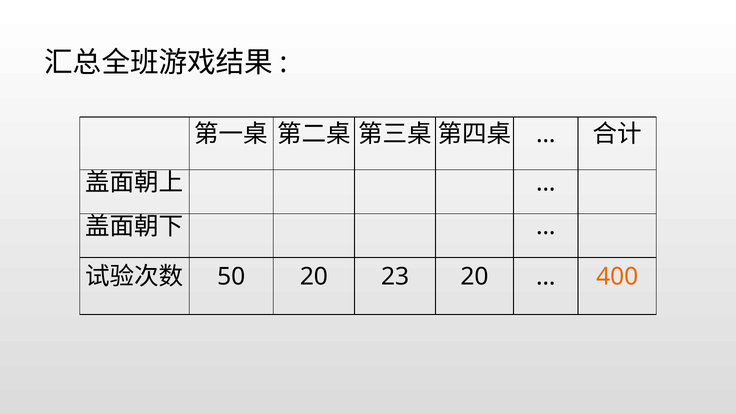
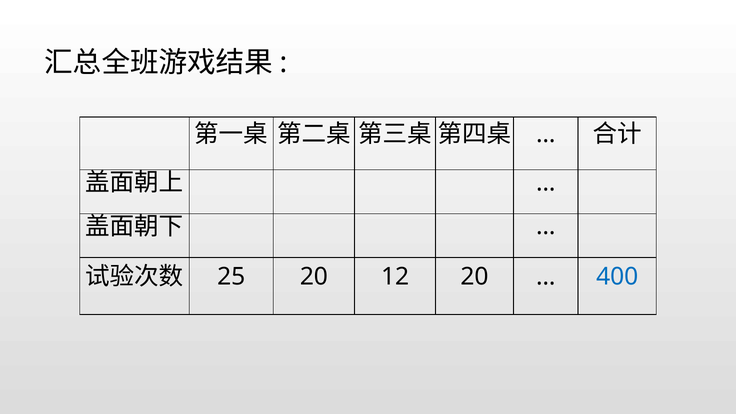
50: 50 -> 25 (231, 277)
23: 23 -> 12 (395, 277)
400 colour: orange -> blue (617, 277)
